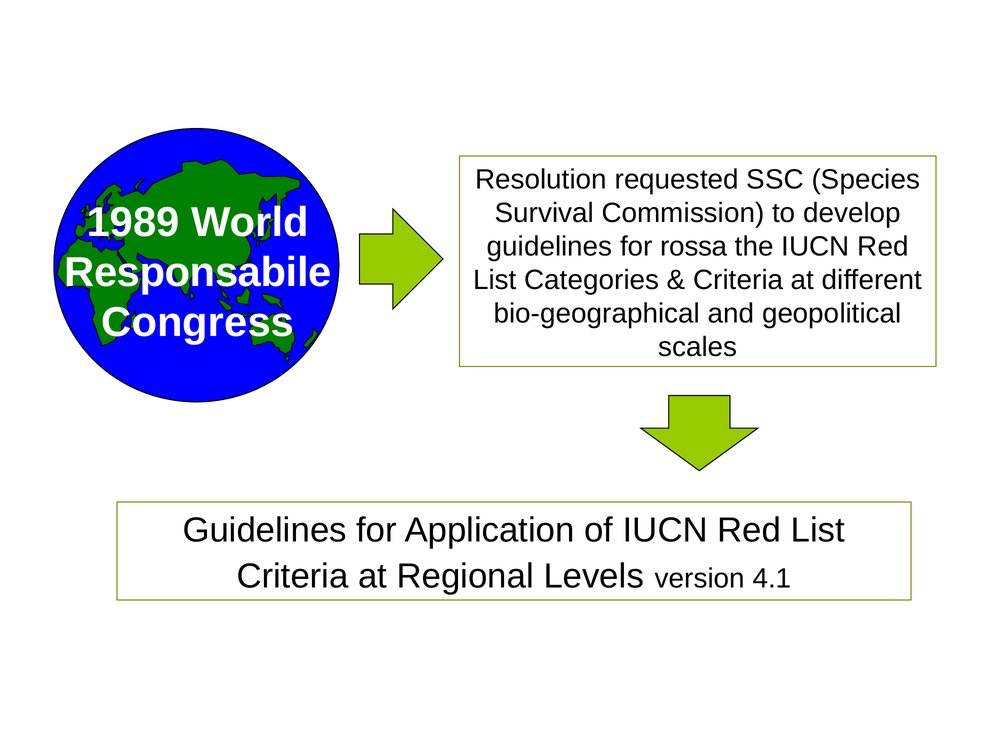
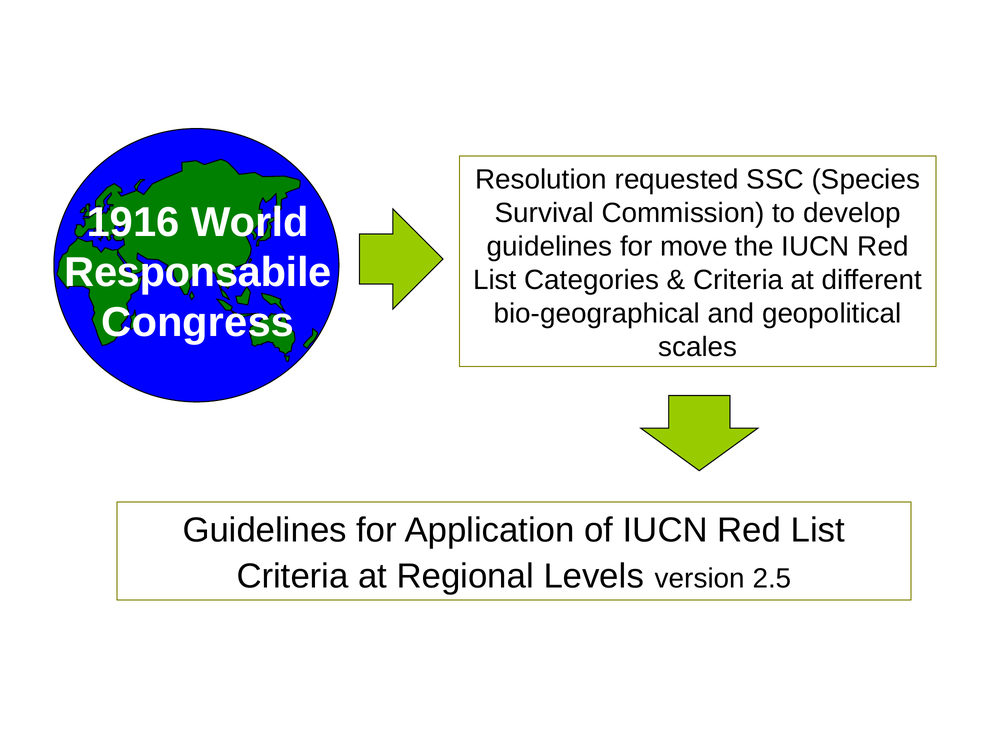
1989: 1989 -> 1916 (133, 222)
rossa: rossa -> move (694, 247)
4.1: 4.1 -> 2.5 (772, 579)
